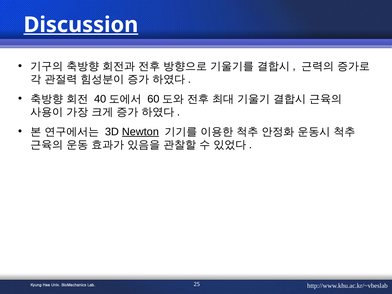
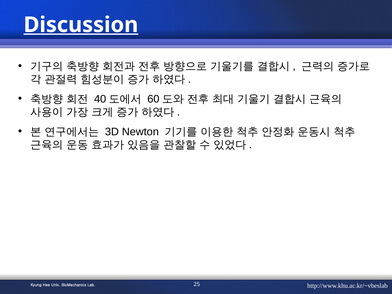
Newton underline: present -> none (140, 132)
